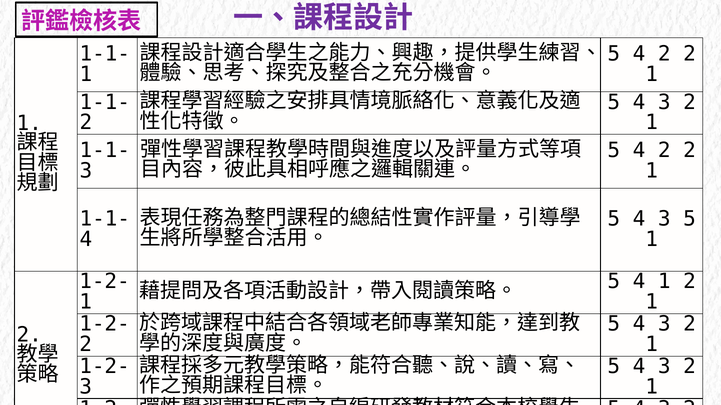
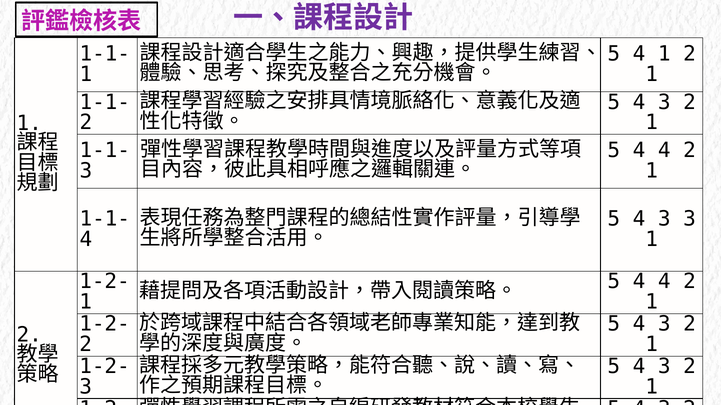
2: 2 -> 1 (664, 54)
2: 2 -> 4 (664, 151)
3 5: 5 -> 3 (690, 219)
1: 1 -> 4 (664, 282)
